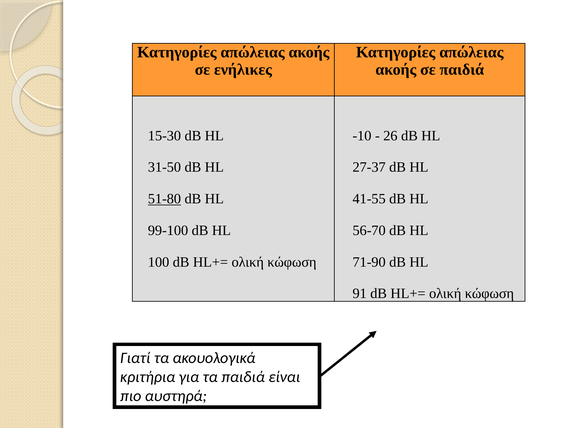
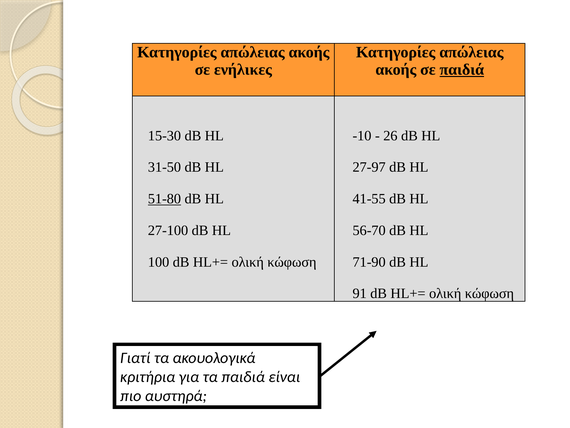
παιδιά underline: none -> present (462, 70)
27-37: 27-37 -> 27-97 (369, 167)
99-100: 99-100 -> 27-100 (168, 230)
